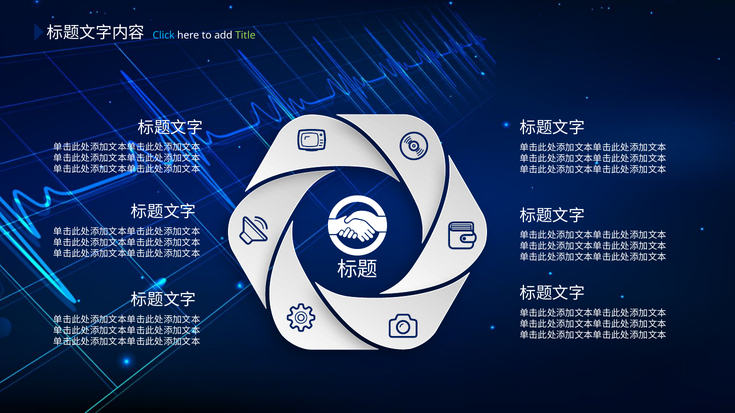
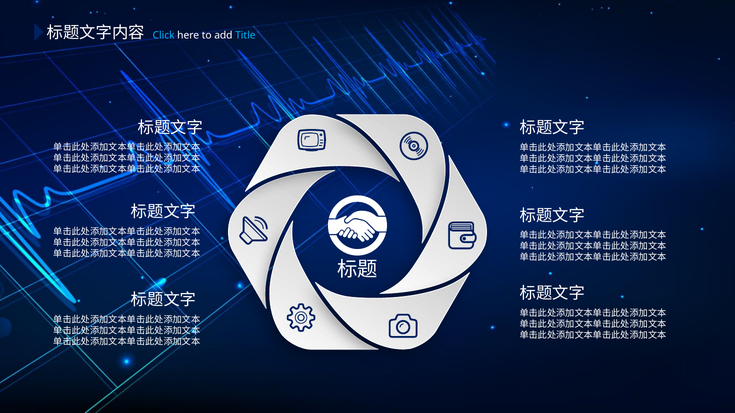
Title colour: light green -> light blue (245, 35)
